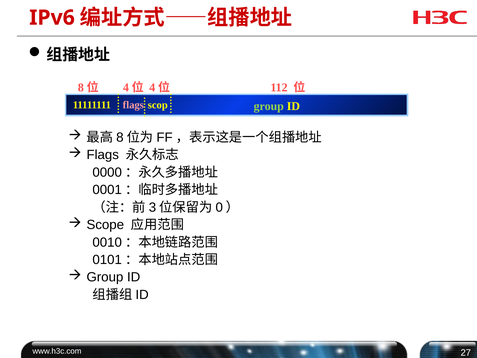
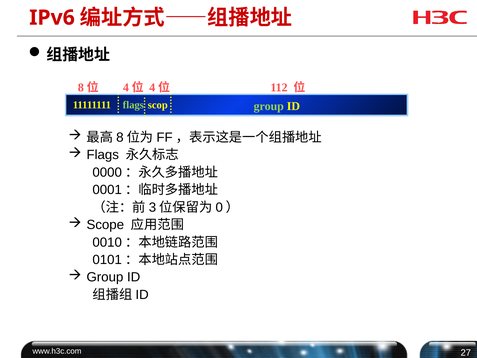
flags colour: pink -> light green (133, 105)
